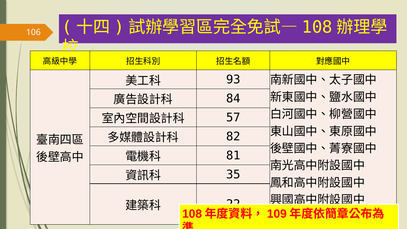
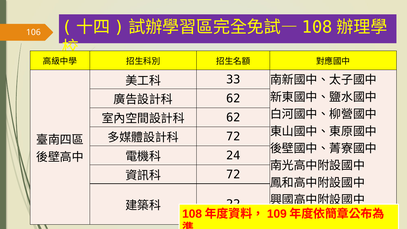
93: 93 -> 33 (233, 80)
84: 84 -> 62 (233, 99)
57: 57 -> 62 (233, 118)
82: 82 -> 72 (233, 137)
81: 81 -> 24 (233, 155)
35: 35 -> 72 (233, 174)
